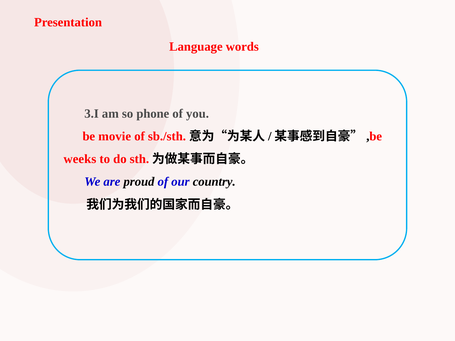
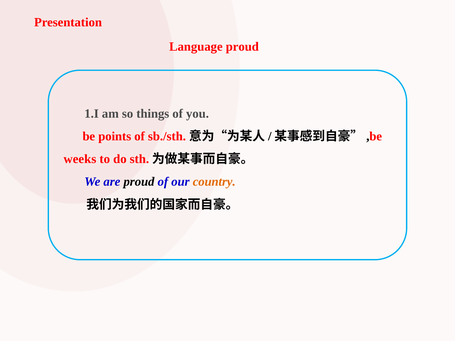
Language words: words -> proud (242, 47)
3.I: 3.I -> 1.I (92, 114)
phone: phone -> things (153, 114)
movie: movie -> points (115, 136)
country colour: black -> orange (214, 182)
